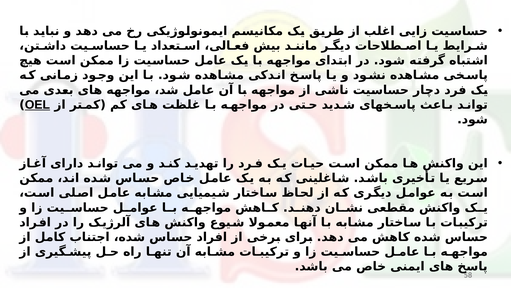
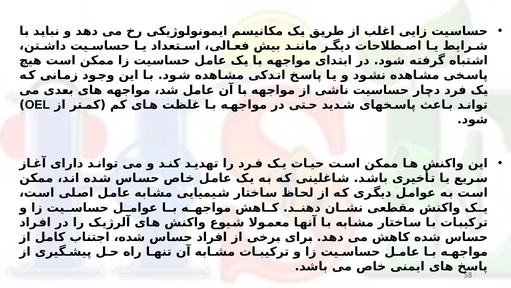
OEL underline: present -> none (37, 104)
